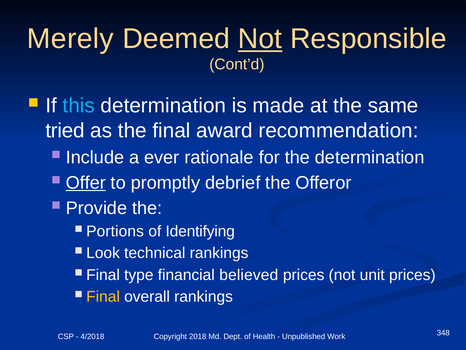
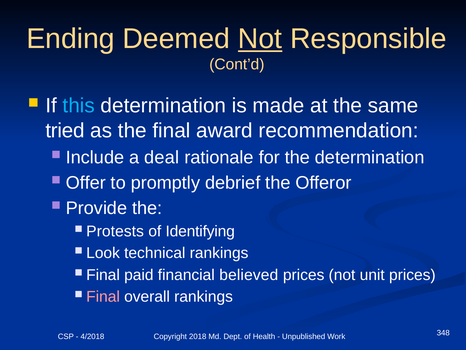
Merely: Merely -> Ending (71, 39)
ever: ever -> deal (162, 157)
Offer underline: present -> none (86, 183)
Portions: Portions -> Protests (115, 231)
type: type -> paid (139, 275)
Final colour: yellow -> pink (103, 296)
